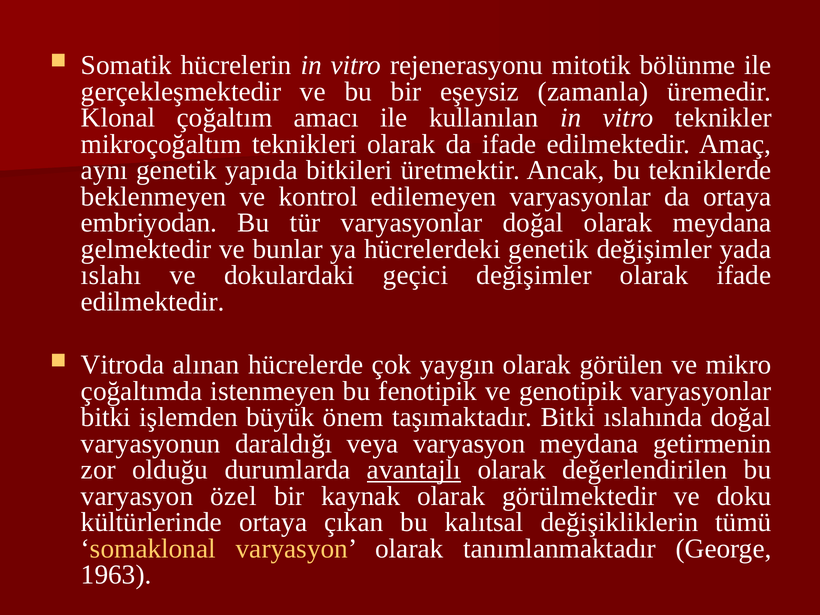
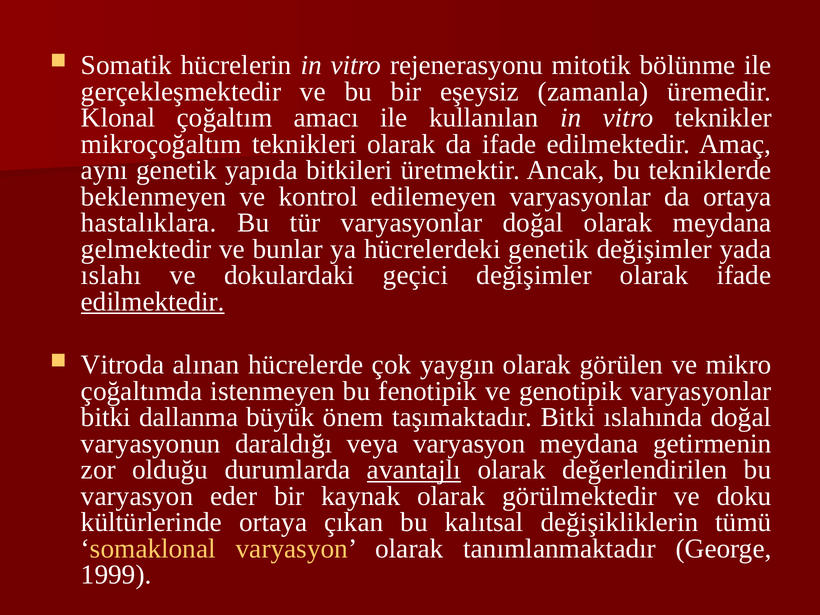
embriyodan: embriyodan -> hastalıklara (149, 223)
edilmektedir underline: none -> present (153, 302)
işlemden: işlemden -> dallanma (189, 417)
özel: özel -> eder (234, 496)
1963: 1963 -> 1999 (116, 575)
